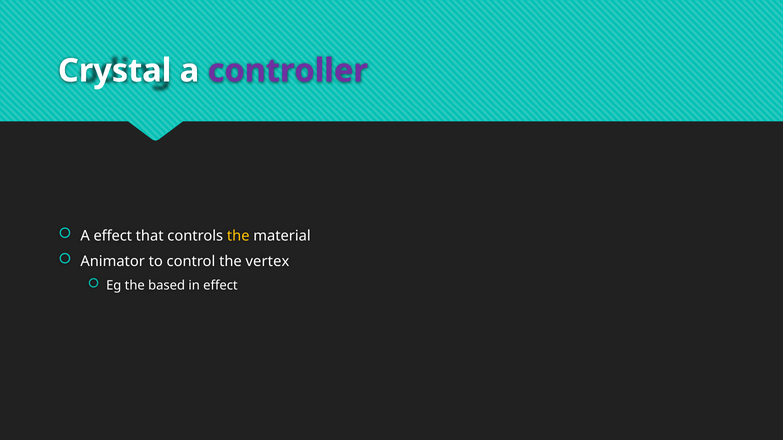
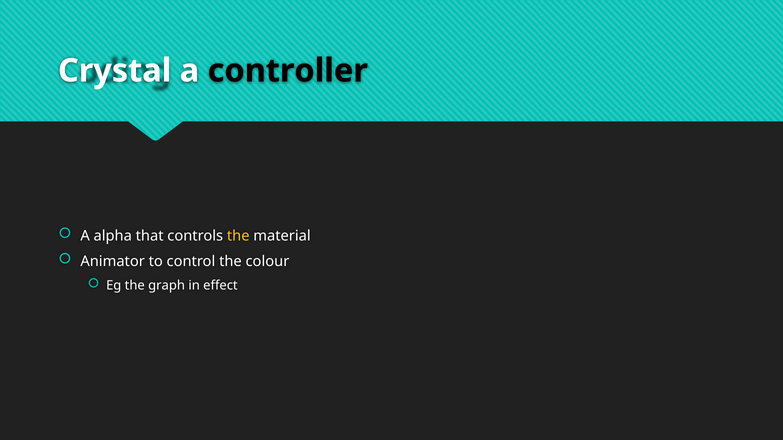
controller colour: purple -> black (288, 71)
A effect: effect -> alpha (113, 236)
vertex: vertex -> colour (267, 262)
based: based -> graph (167, 286)
